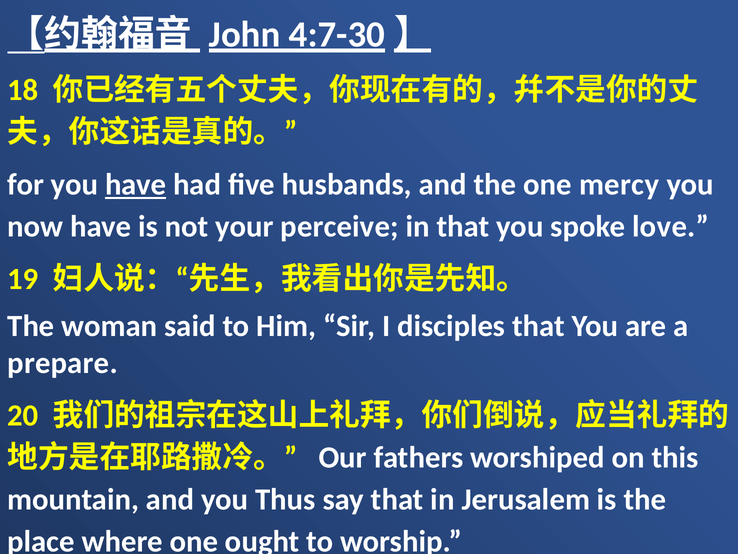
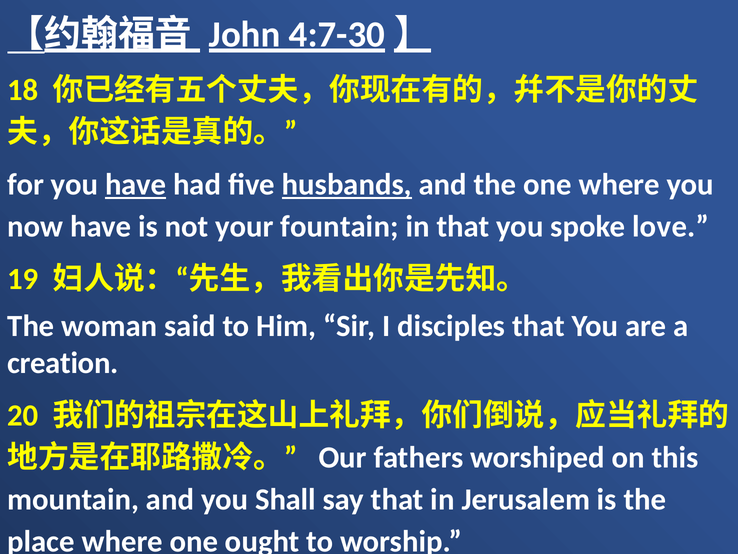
husbands underline: none -> present (347, 184)
one mercy: mercy -> where (619, 184)
perceive: perceive -> fountain (340, 227)
prepare: prepare -> creation (63, 363)
Thus: Thus -> Shall (285, 499)
